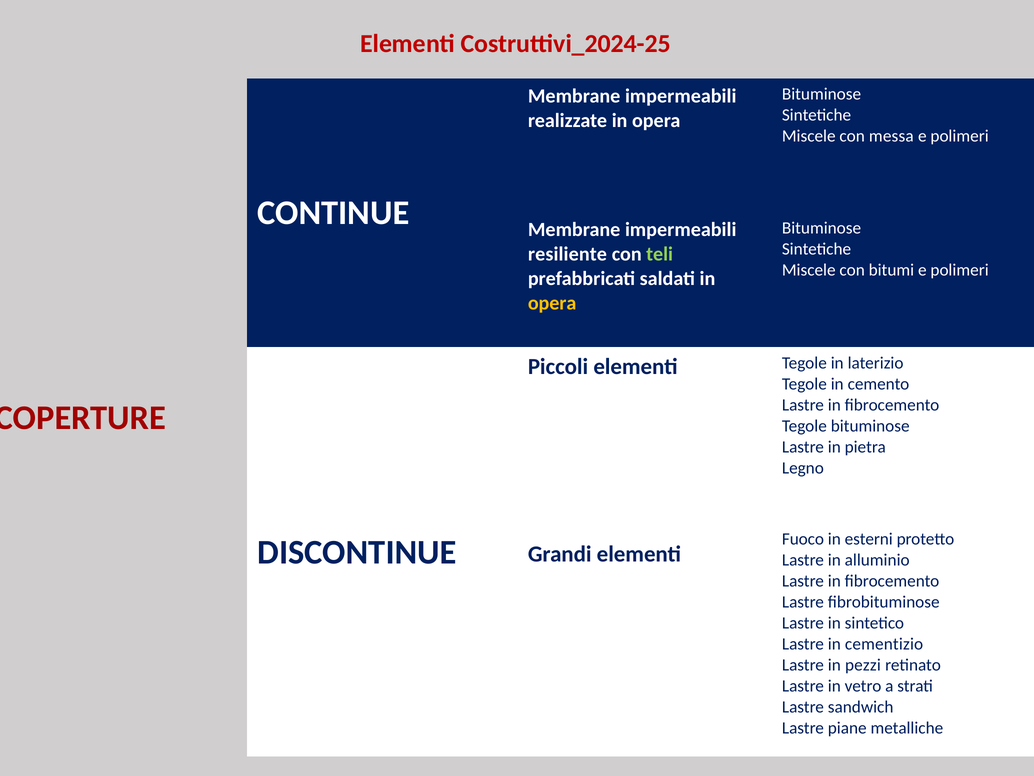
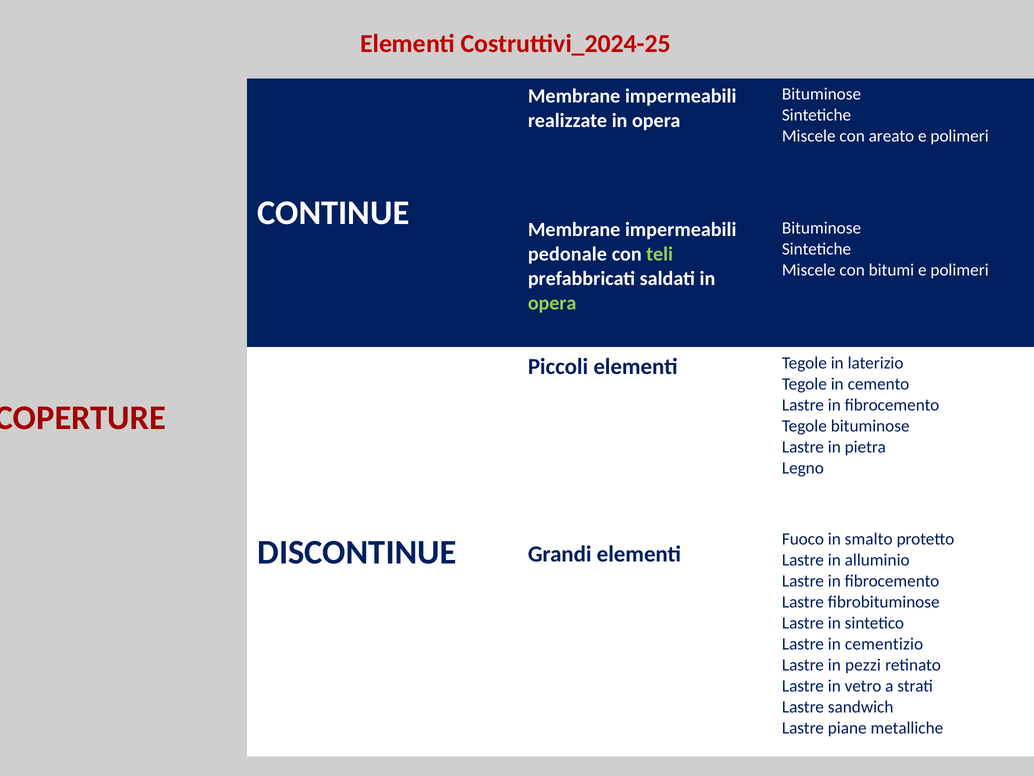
messa: messa -> areato (891, 136)
resiliente: resiliente -> pedonale (567, 254)
opera colour: yellow -> light green (552, 303)
esterni: esterni -> smalto (869, 539)
